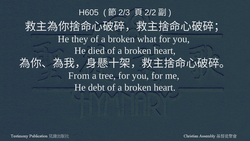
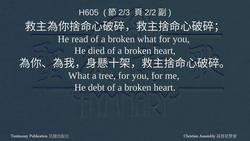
they: they -> read (80, 39)
From: From -> What (79, 76)
